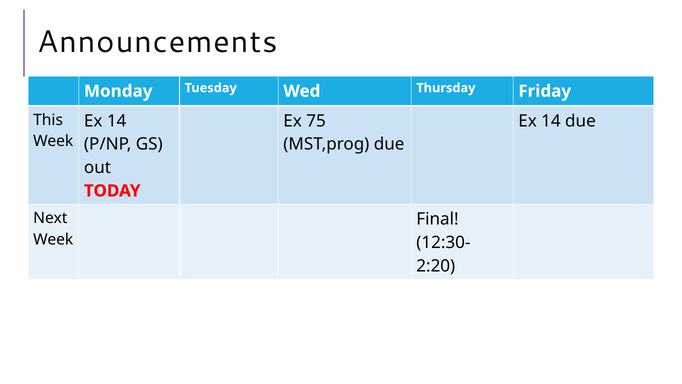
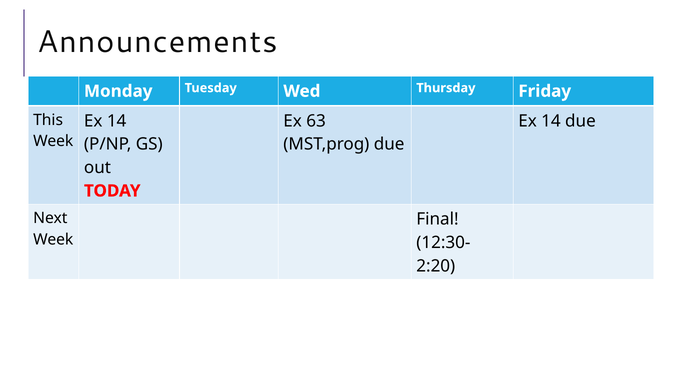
75: 75 -> 63 (316, 121)
